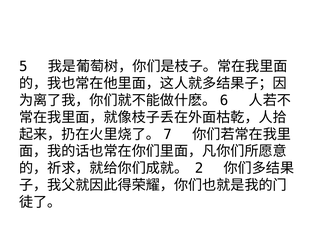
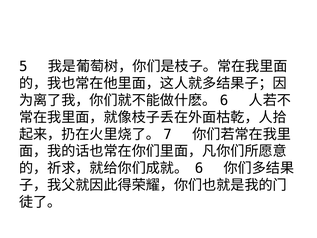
2: 2 -> 6 (199, 168)
